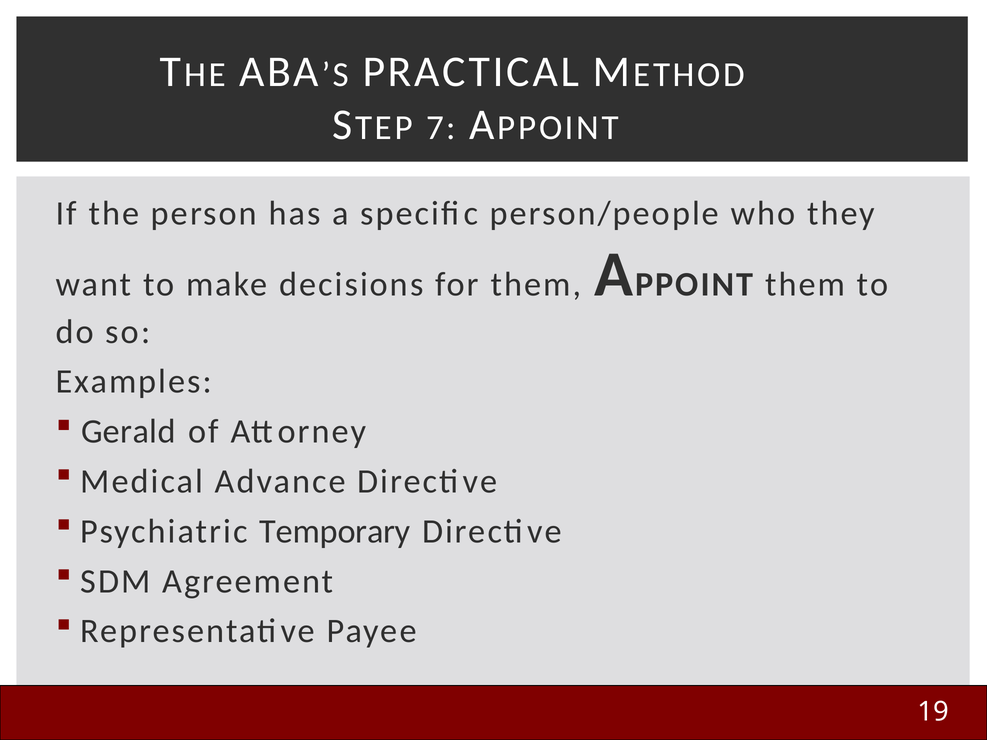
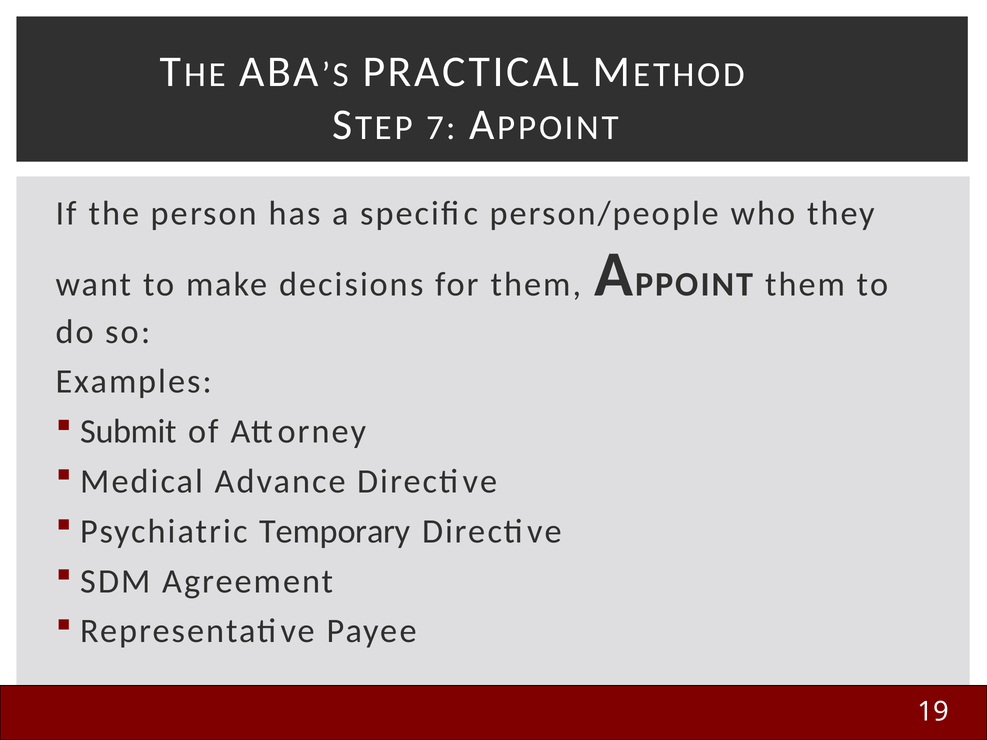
Gerald: Gerald -> Submit (129, 432)
